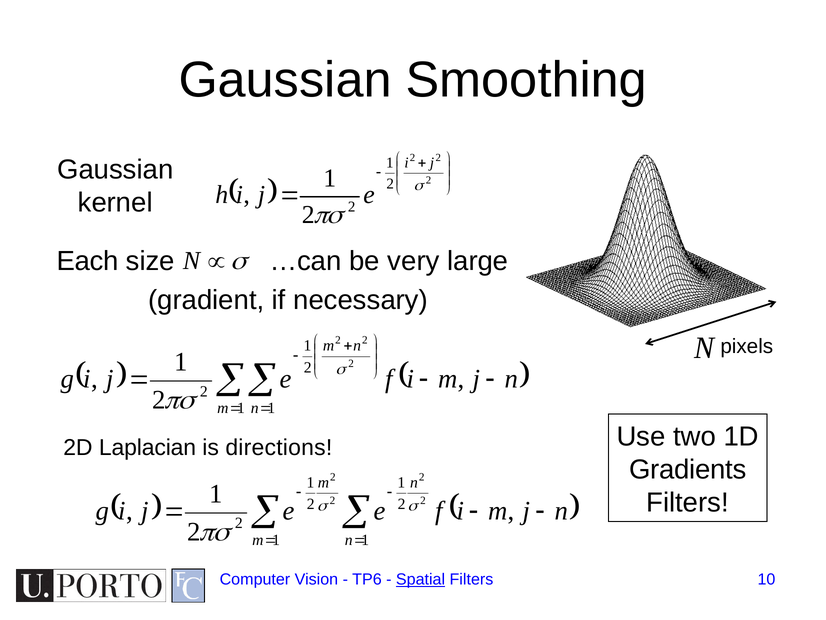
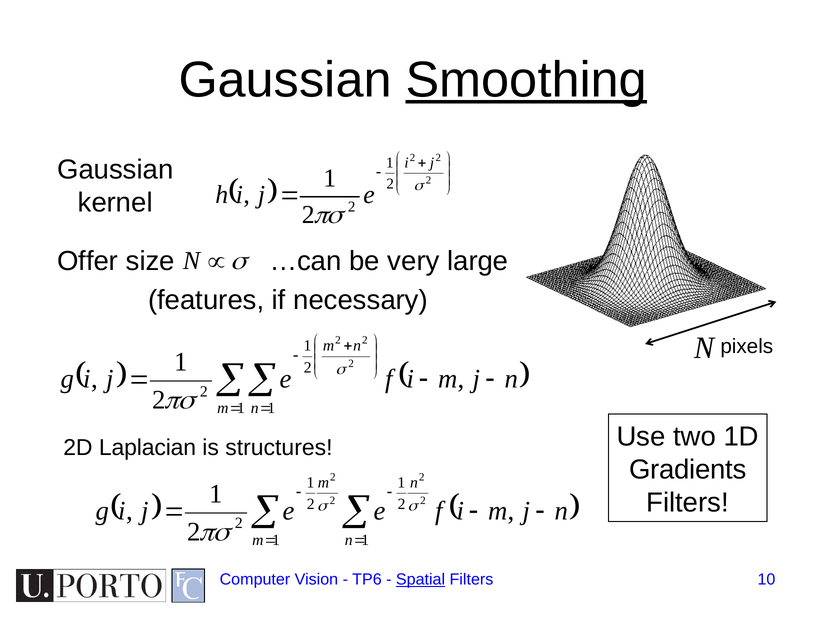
Smoothing underline: none -> present (526, 80)
Each: Each -> Offer (88, 261)
gradient: gradient -> features (206, 300)
directions: directions -> structures (279, 448)
